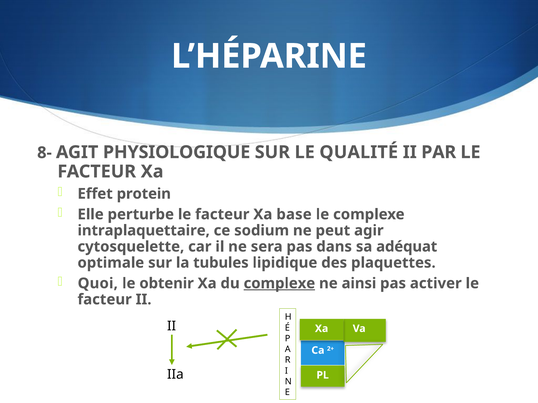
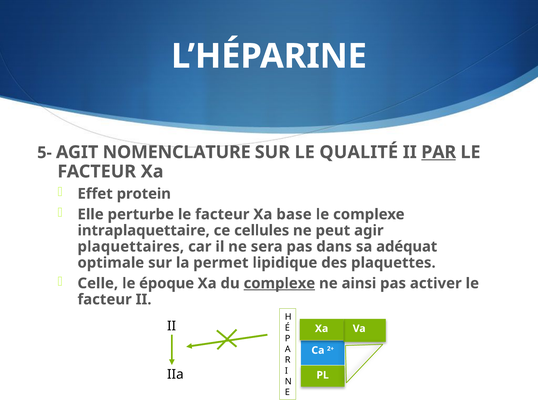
8-: 8- -> 5- (44, 153)
PHYSIOLOGIQUE: PHYSIOLOGIQUE -> NOMENCLATURE (177, 152)
PAR underline: none -> present (439, 152)
sodium: sodium -> cellules (262, 231)
cytosquelette: cytosquelette -> plaquettaires (131, 247)
tubules: tubules -> permet (221, 263)
Quoi: Quoi -> Celle (98, 284)
obtenir: obtenir -> époque (167, 284)
